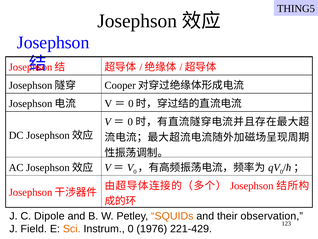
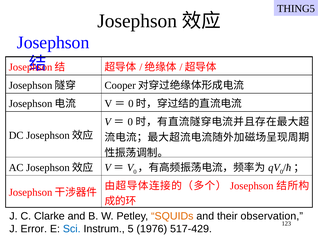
Dipole: Dipole -> Clarke (49, 216)
Field: Field -> Error (34, 228)
Sci colour: orange -> blue (72, 228)
Instrum 0: 0 -> 5 (131, 228)
221-429: 221-429 -> 517-429 (191, 228)
